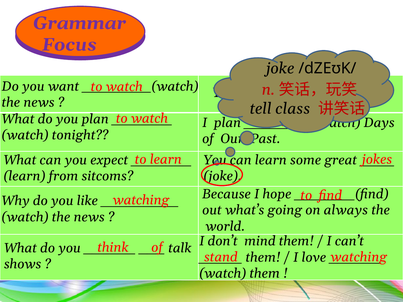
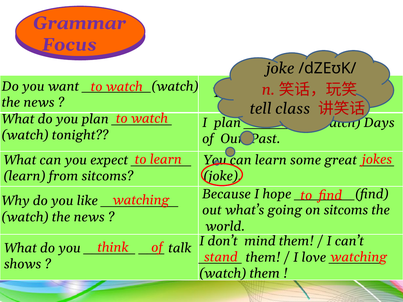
on always: always -> sitcoms (346, 210)
